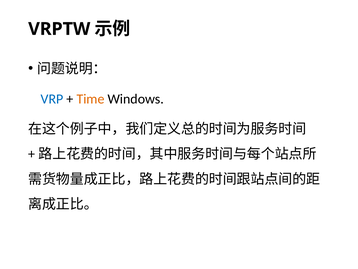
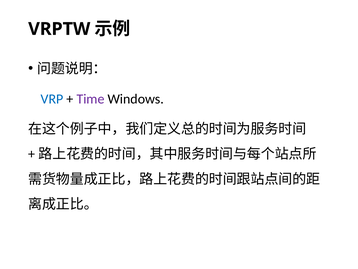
Time colour: orange -> purple (90, 99)
